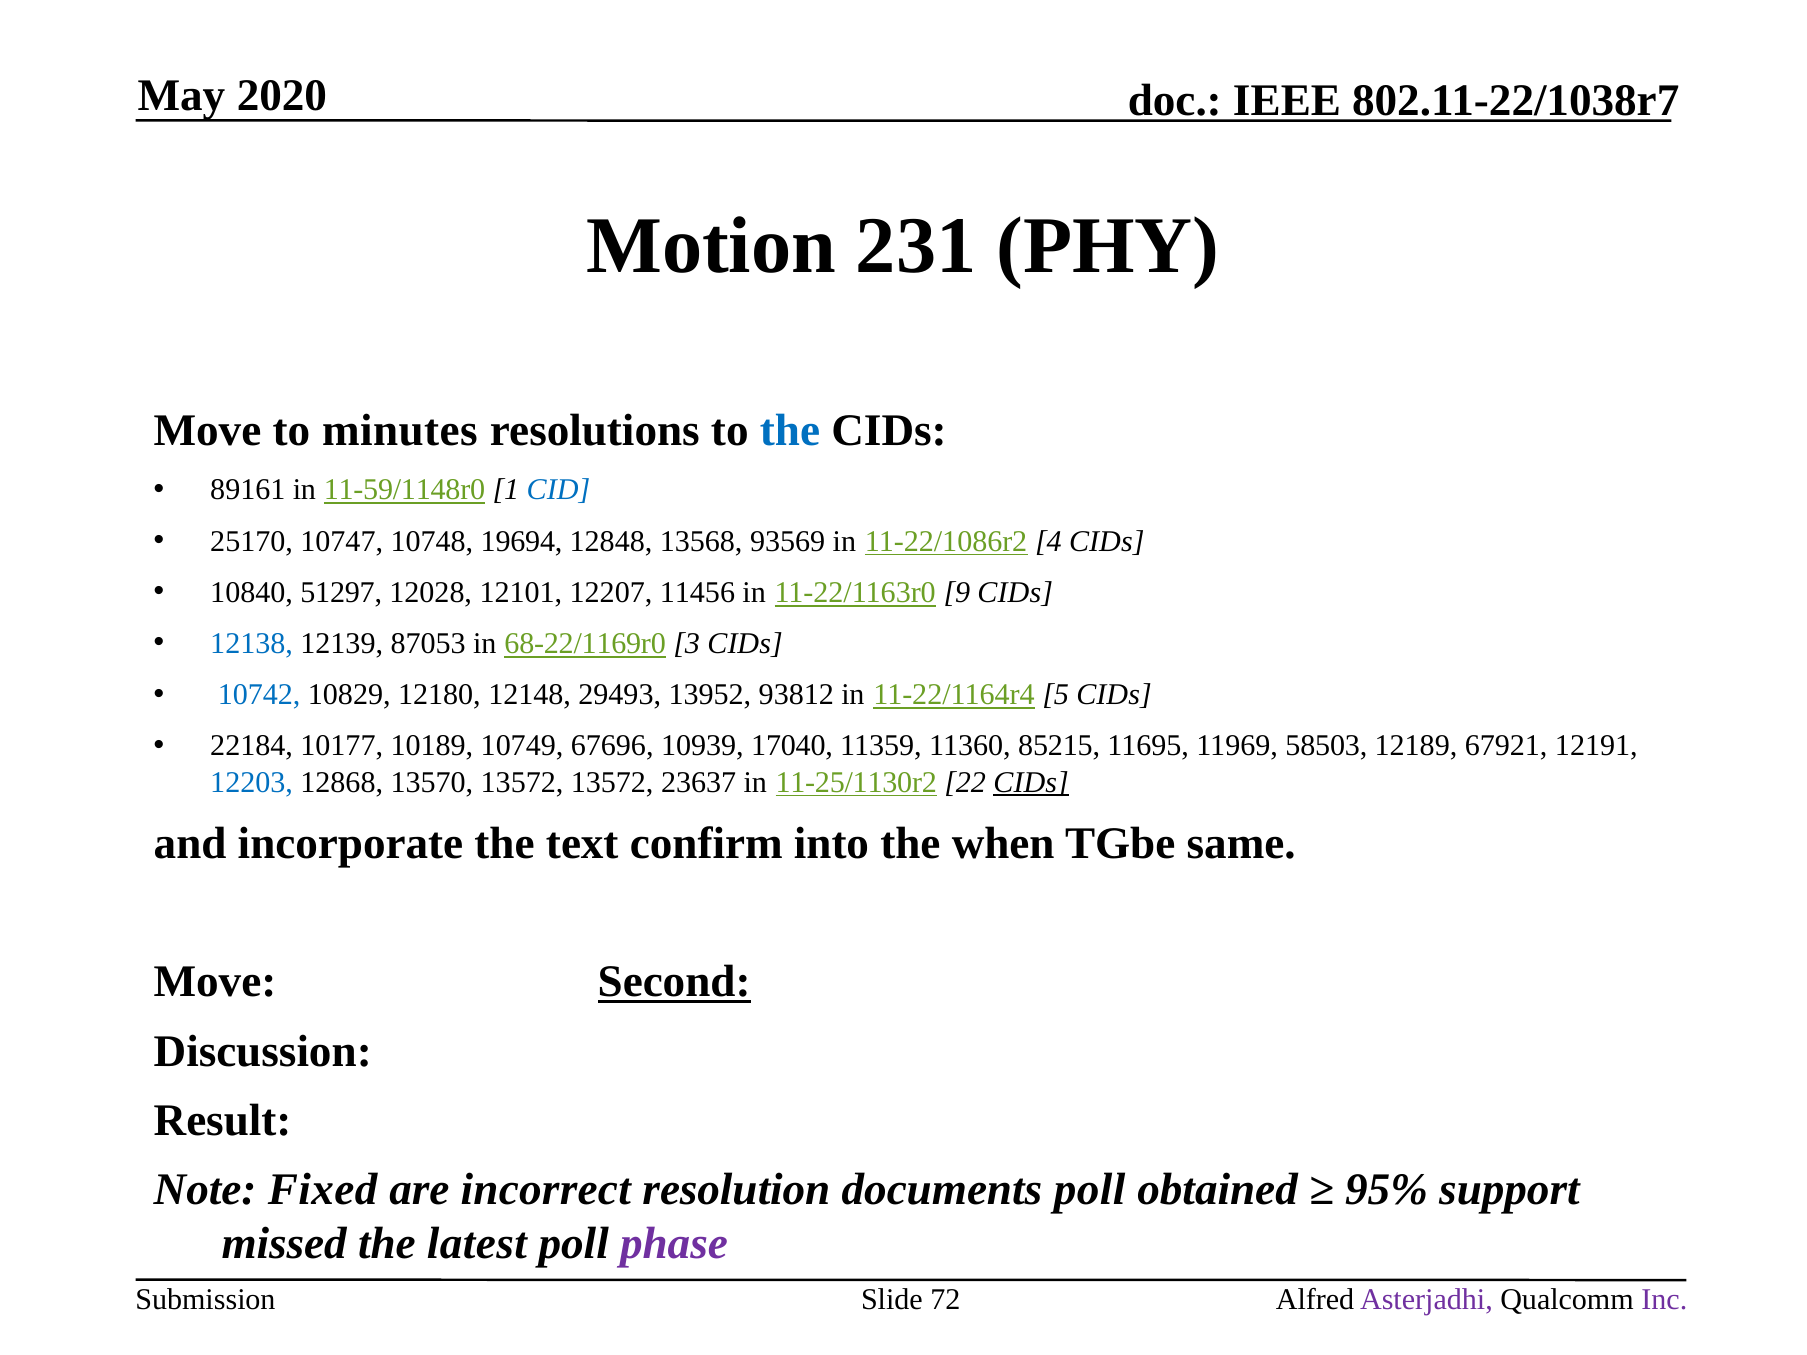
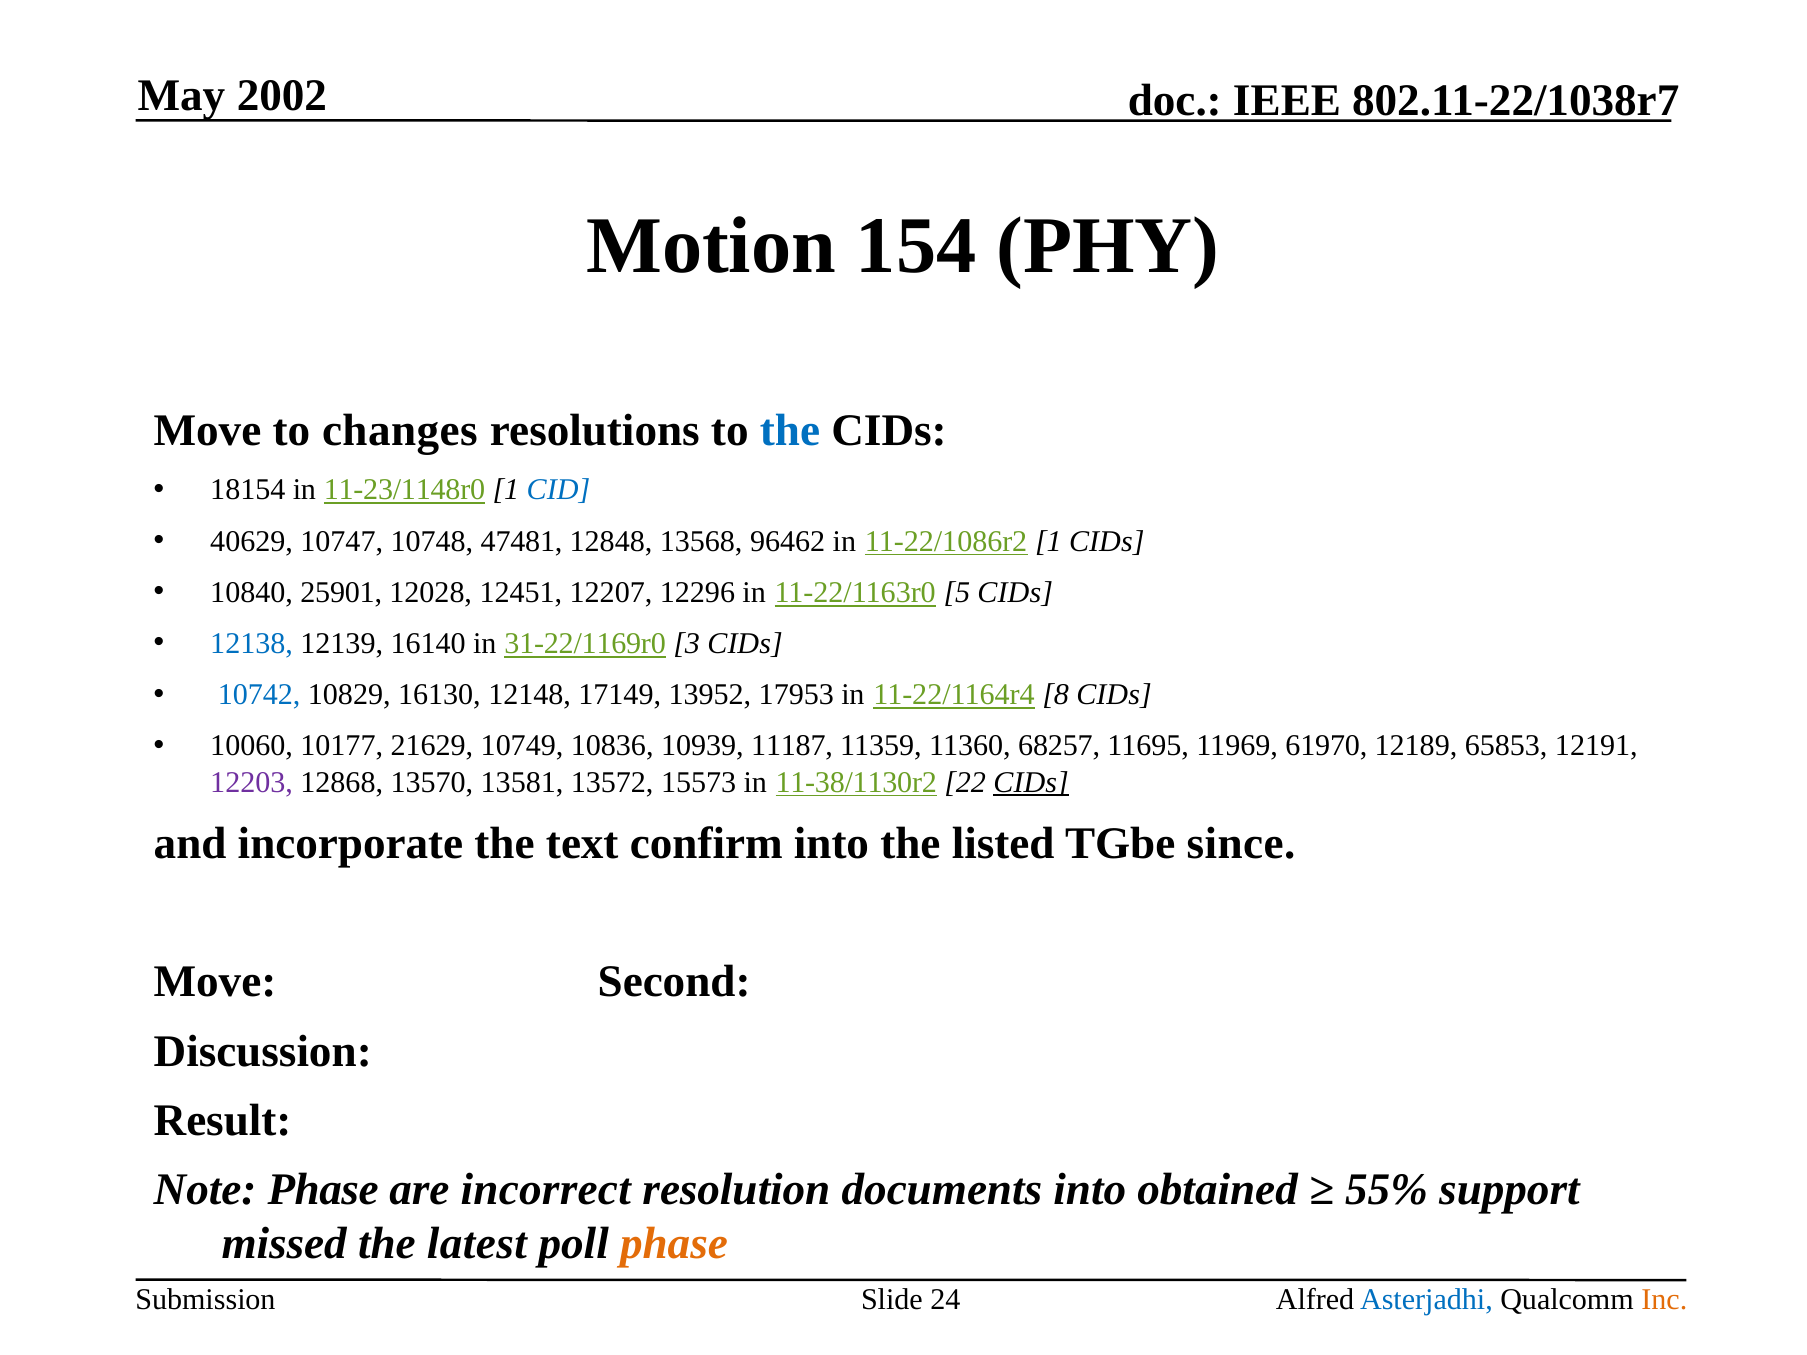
2020: 2020 -> 2002 (282, 96)
231: 231 -> 154 (916, 246)
minutes: minutes -> changes (400, 431)
89161: 89161 -> 18154 (248, 490)
11-59/1148r0: 11-59/1148r0 -> 11-23/1148r0 (404, 490)
25170: 25170 -> 40629 (252, 541)
19694: 19694 -> 47481 (522, 541)
93569: 93569 -> 96462 (788, 541)
11-22/1086r2 4: 4 -> 1 (1048, 541)
51297: 51297 -> 25901 (341, 592)
12101: 12101 -> 12451 (521, 592)
11456: 11456 -> 12296 (697, 592)
9: 9 -> 5 (957, 592)
87053: 87053 -> 16140 (428, 644)
68-22/1169r0: 68-22/1169r0 -> 31-22/1169r0 (585, 644)
12180: 12180 -> 16130 (439, 695)
29493: 29493 -> 17149 (620, 695)
93812: 93812 -> 17953 (796, 695)
5: 5 -> 8 (1056, 695)
22184: 22184 -> 10060 (252, 746)
10189: 10189 -> 21629 (432, 746)
67696: 67696 -> 10836 (612, 746)
17040: 17040 -> 11187 (792, 746)
85215: 85215 -> 68257 (1059, 746)
58503: 58503 -> 61970 (1326, 746)
67921: 67921 -> 65853 (1506, 746)
12203 colour: blue -> purple (252, 782)
13570 13572: 13572 -> 13581 (522, 782)
23637: 23637 -> 15573 (699, 782)
11-25/1130r2: 11-25/1130r2 -> 11-38/1130r2 (856, 782)
when: when -> listed (1003, 844)
same: same -> since (1241, 844)
Second underline: present -> none (674, 982)
Note Fixed: Fixed -> Phase (323, 1190)
documents poll: poll -> into (1090, 1190)
95%: 95% -> 55% (1387, 1190)
phase colour: purple -> orange (674, 1244)
72: 72 -> 24 (945, 1300)
Asterjadhi colour: purple -> blue (1426, 1300)
Inc colour: purple -> orange (1664, 1300)
